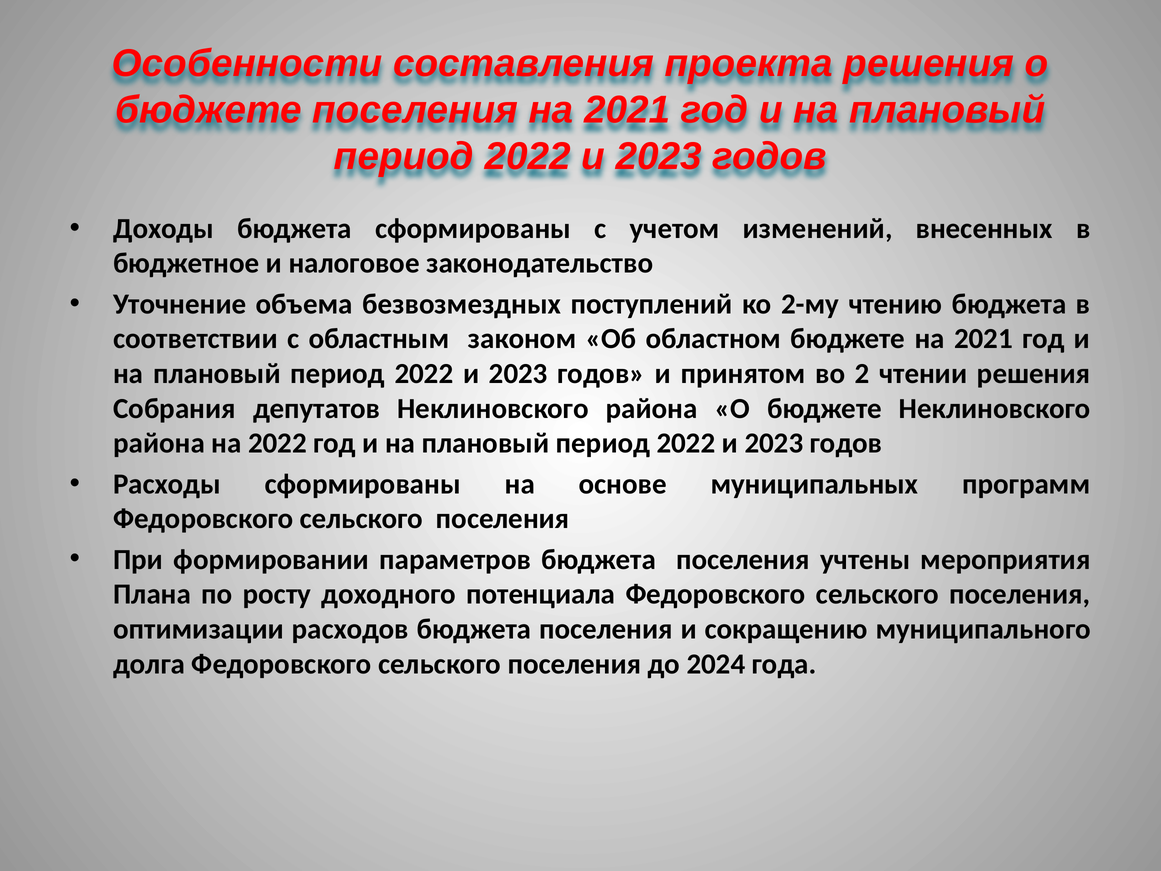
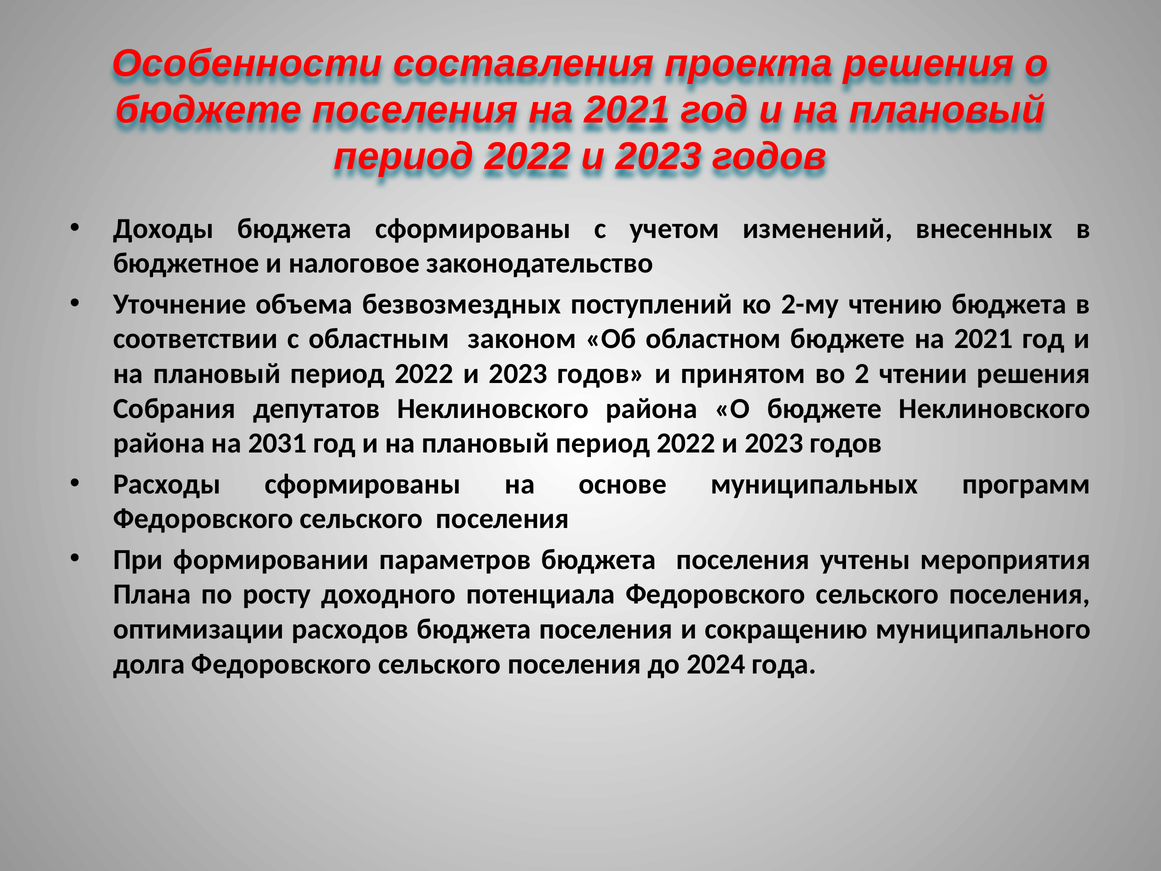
на 2022: 2022 -> 2031 (277, 443)
